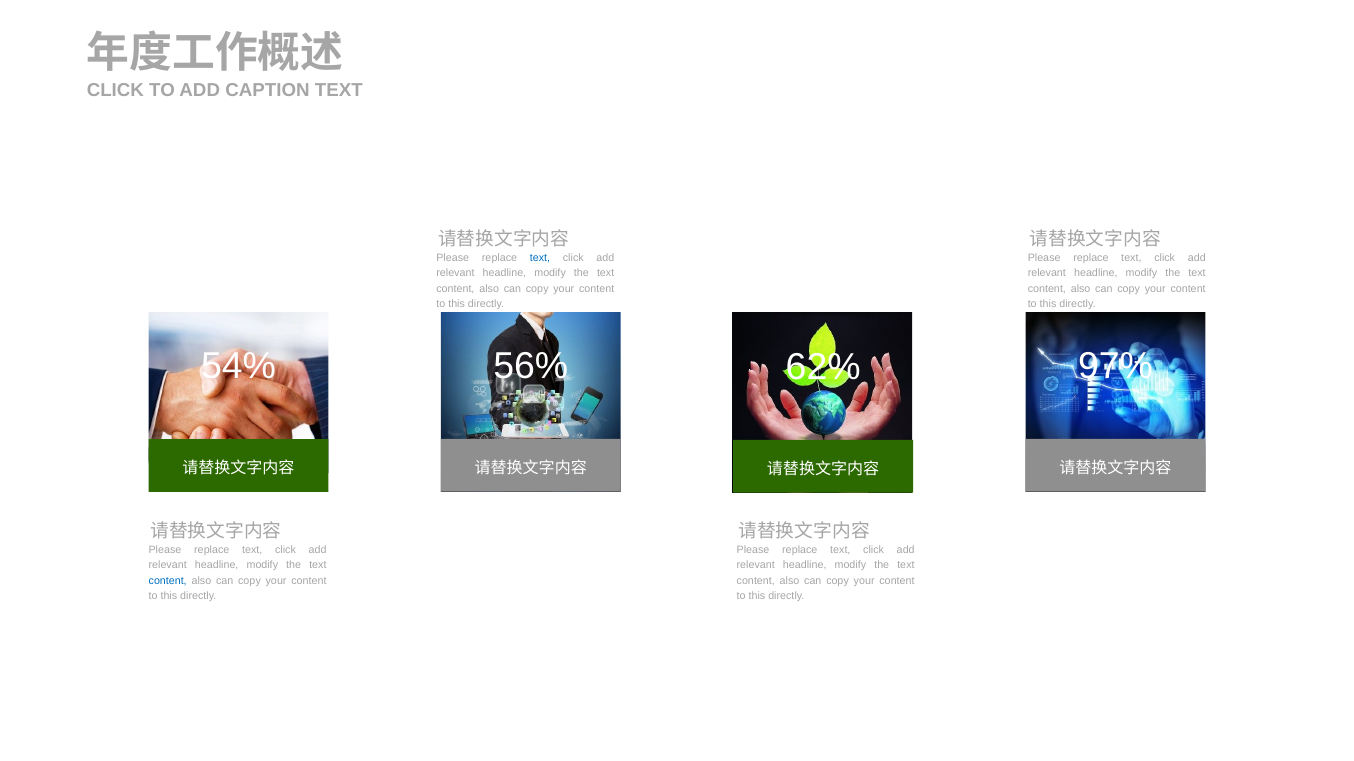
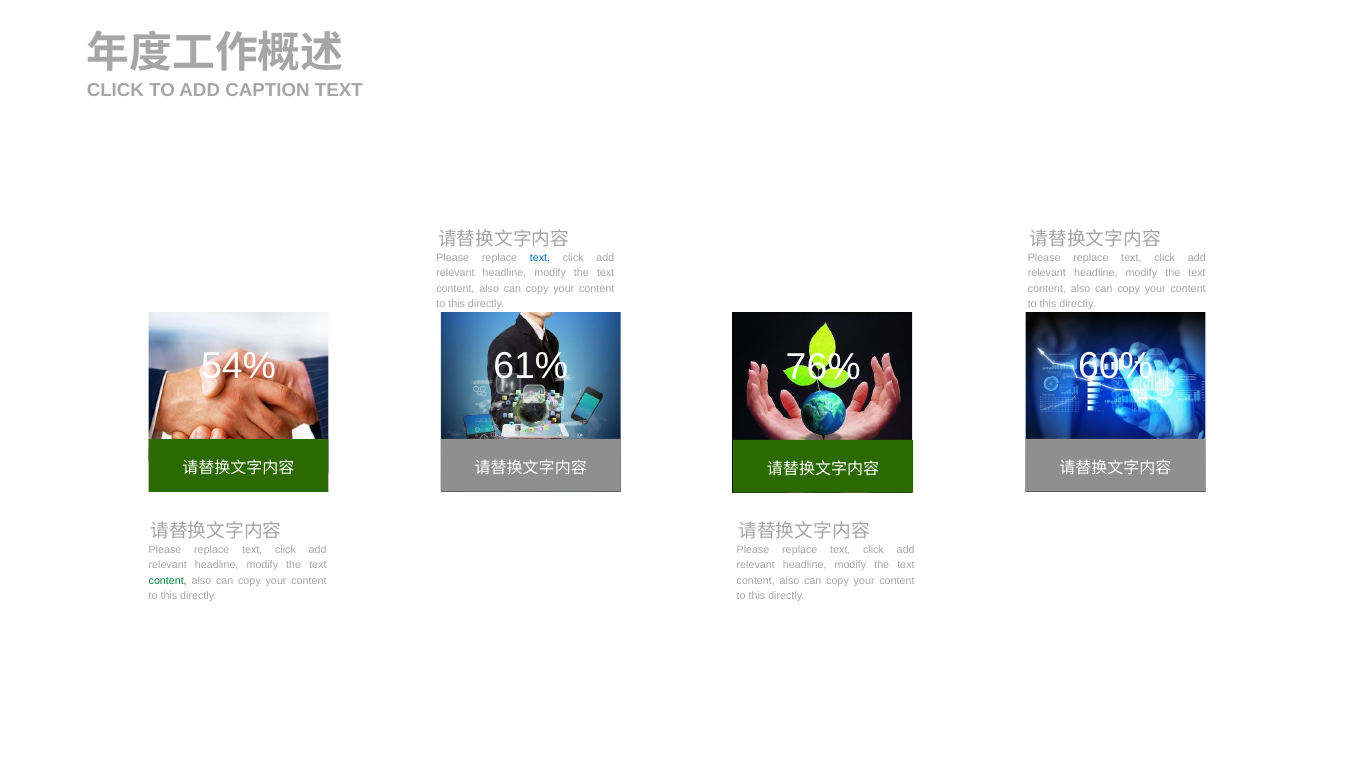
56%: 56% -> 61% (531, 366)
97%: 97% -> 60% (1116, 366)
62%: 62% -> 76% (823, 367)
content colour: blue -> green (168, 581)
